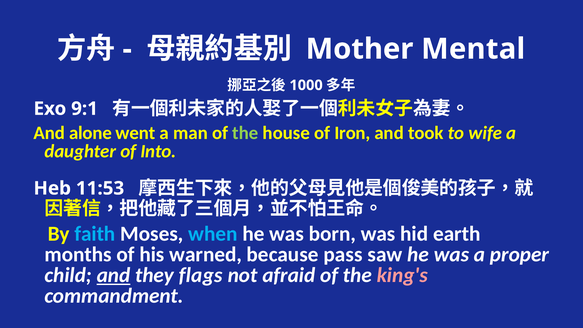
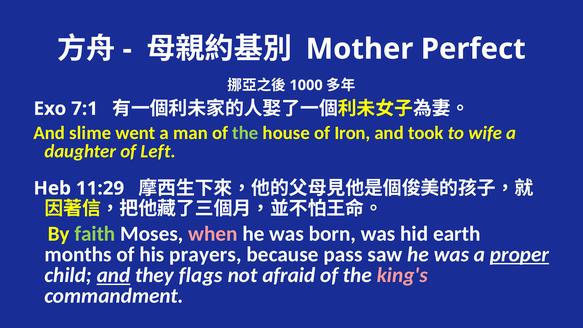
Mental: Mental -> Perfect (473, 49)
9:1: 9:1 -> 7:1 (85, 109)
alone: alone -> slime (90, 133)
Into: Into -> Left (158, 151)
11:53: 11:53 -> 11:29 (100, 188)
faith colour: light blue -> light green (95, 234)
when colour: light blue -> pink (213, 234)
warned: warned -> prayers (205, 254)
proper underline: none -> present (519, 254)
